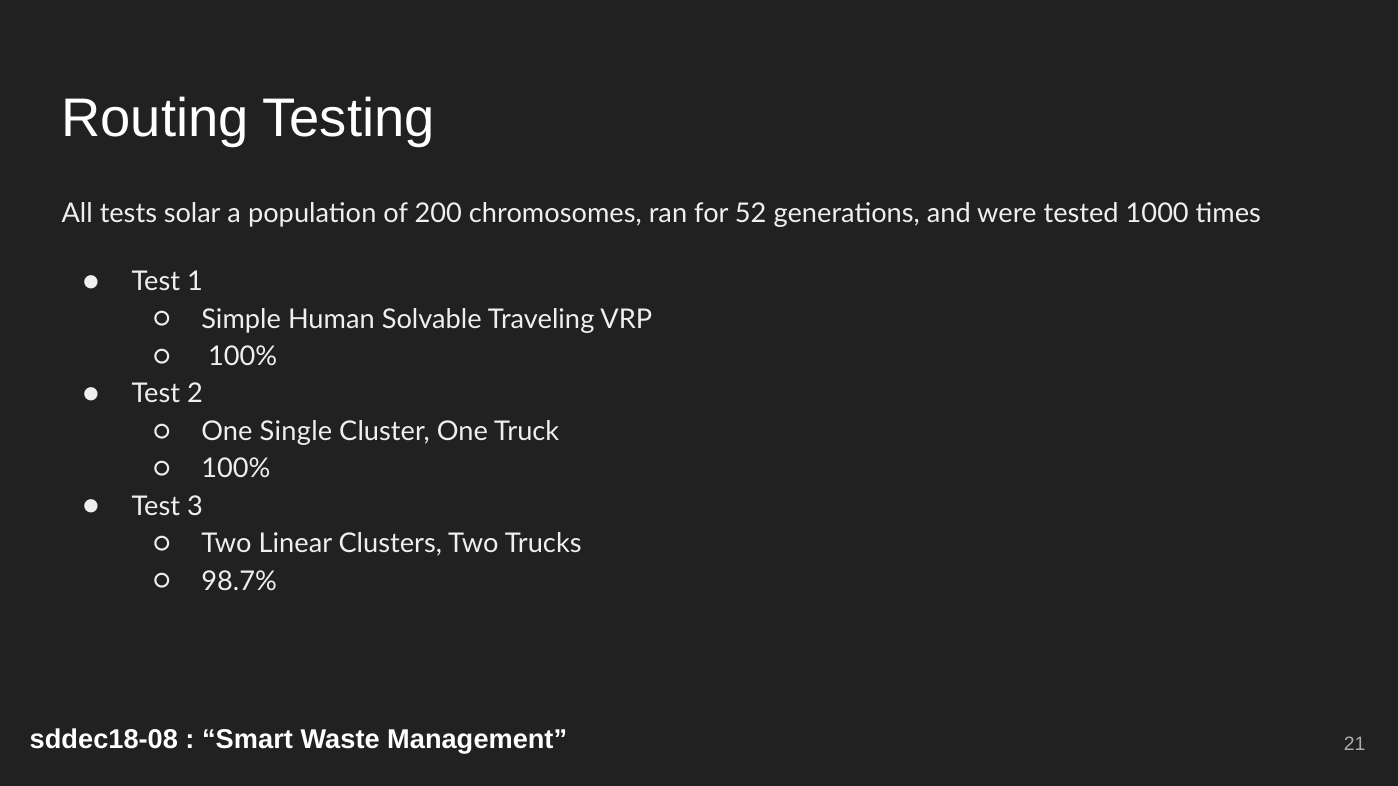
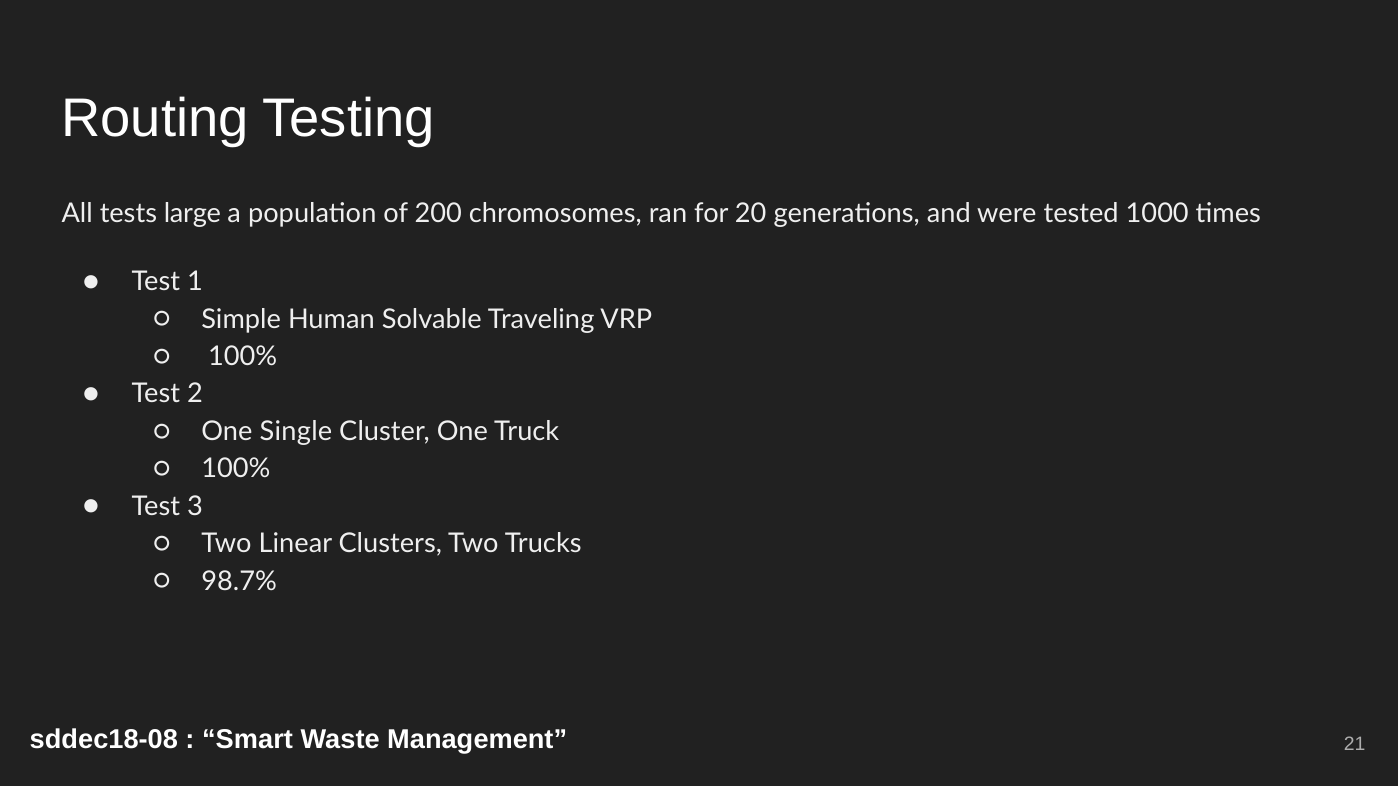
solar: solar -> large (192, 213)
52: 52 -> 20 (751, 213)
